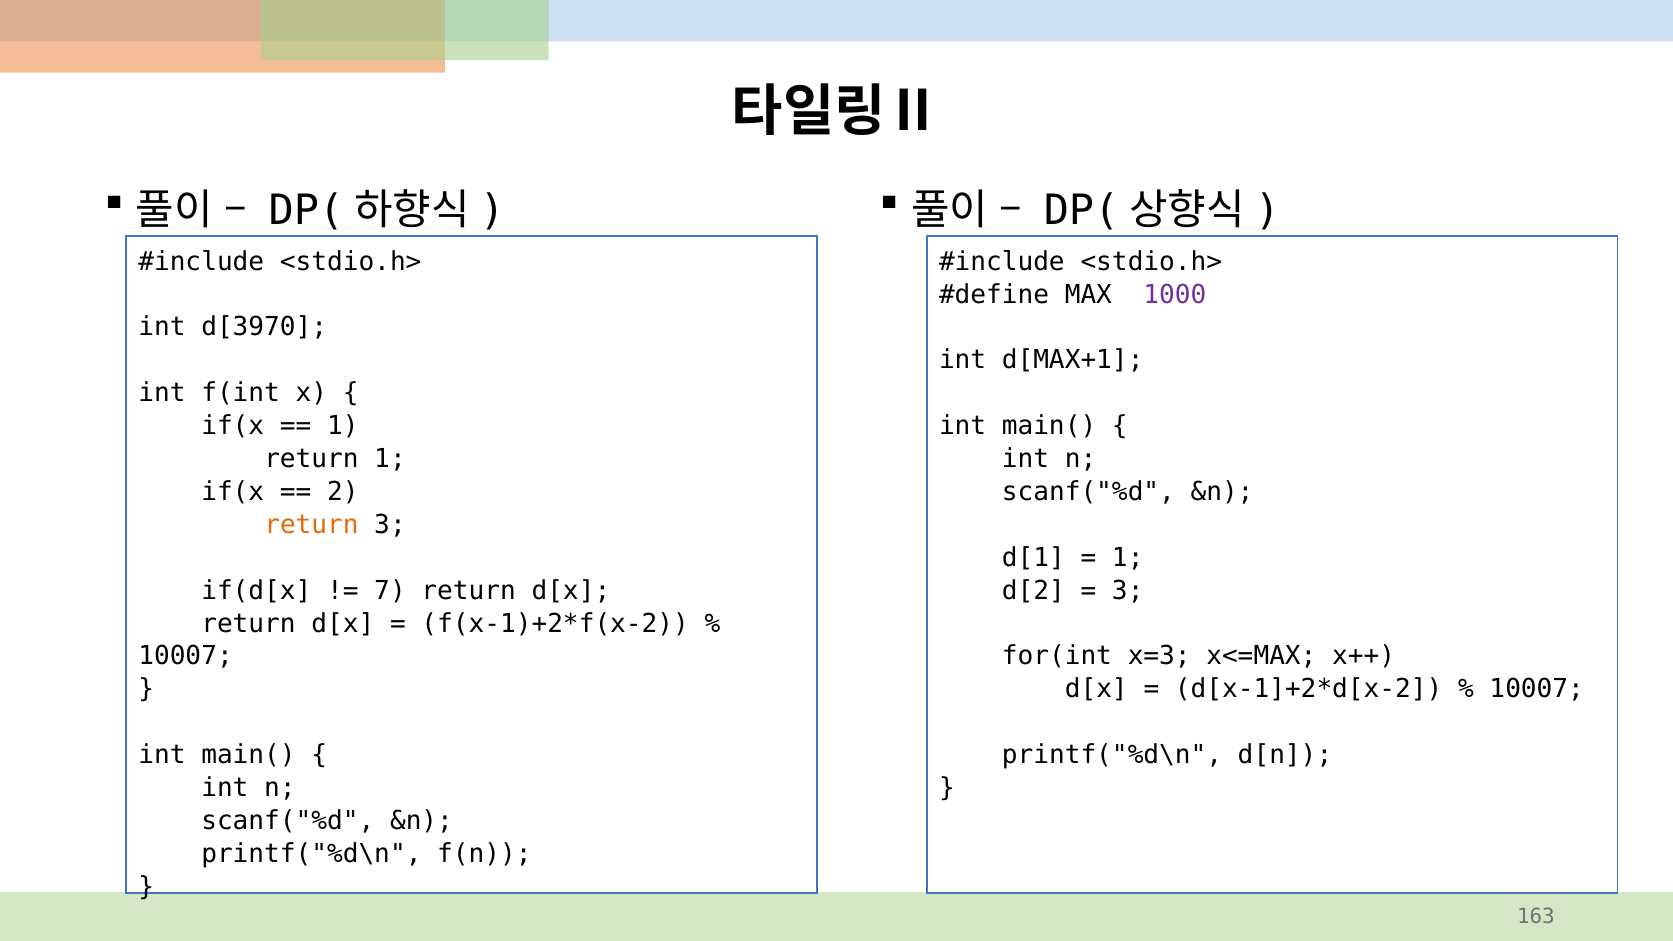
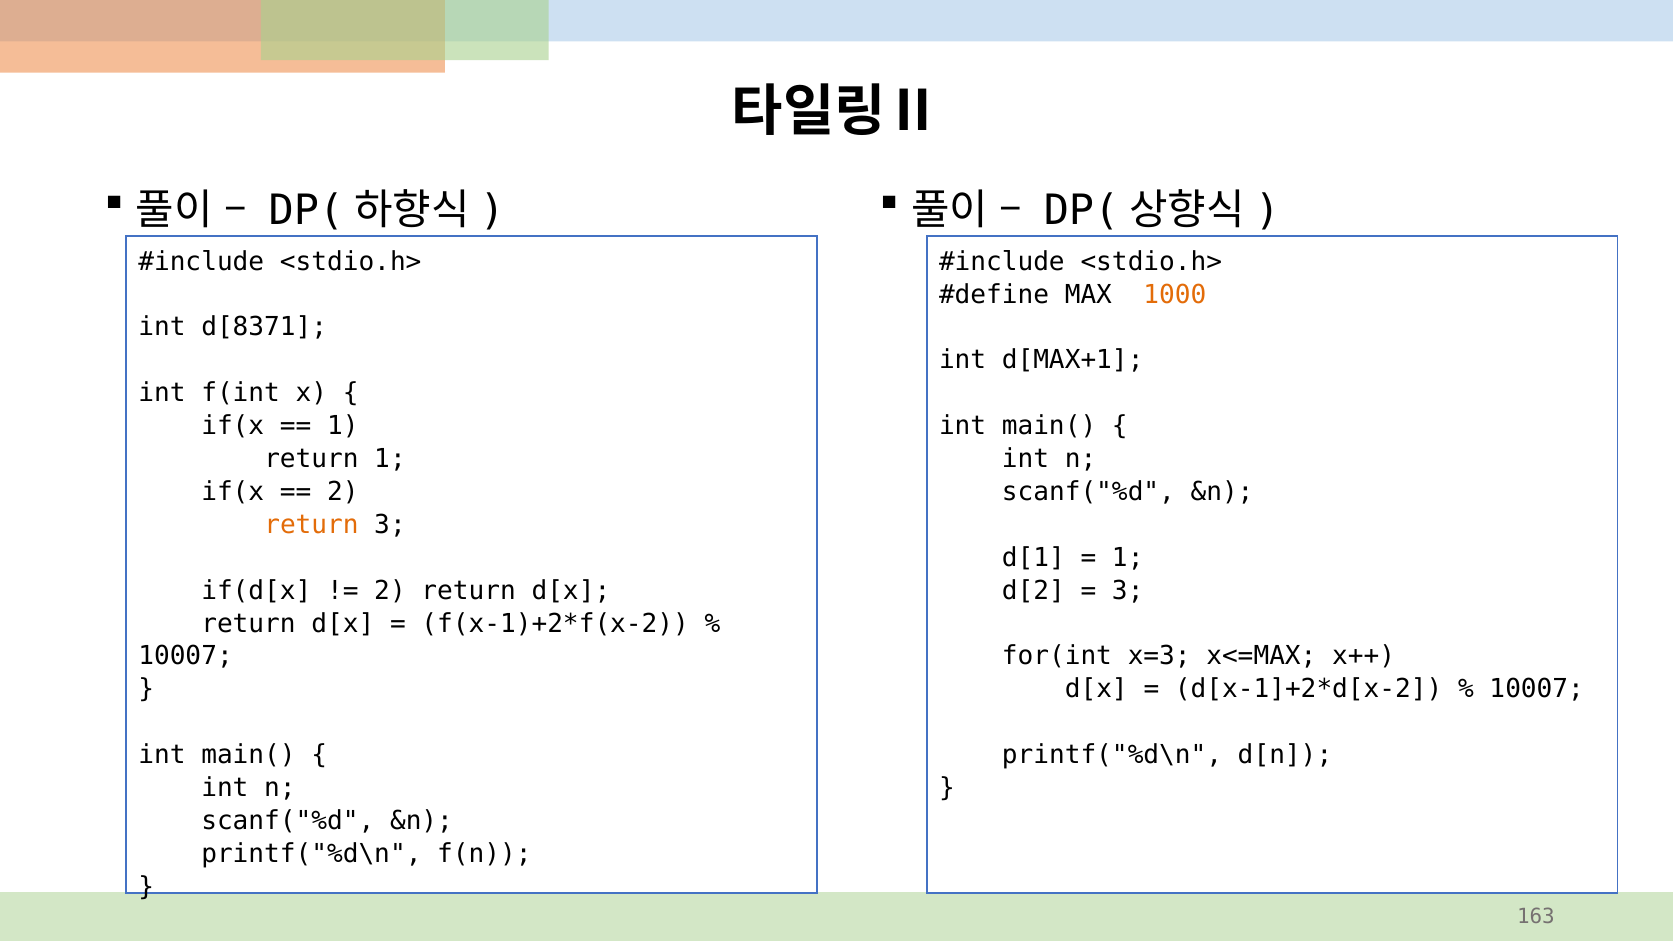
1000 colour: purple -> orange (1175, 294)
d[3970: d[3970 -> d[8371 (264, 327)
7: 7 -> 2 (390, 591)
